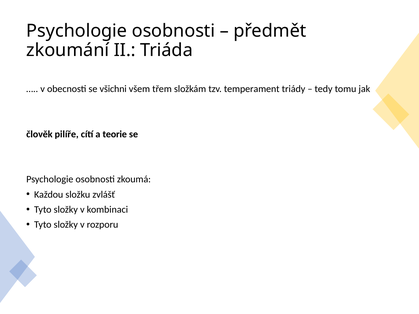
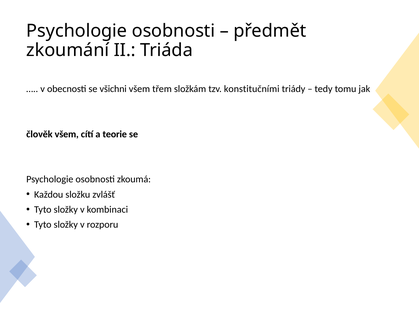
temperament: temperament -> konstitučními (252, 89)
člověk pilíře: pilíře -> všem (67, 134)
